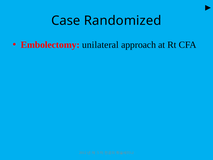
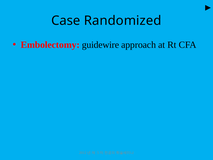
unilateral: unilateral -> guidewire (101, 45)
